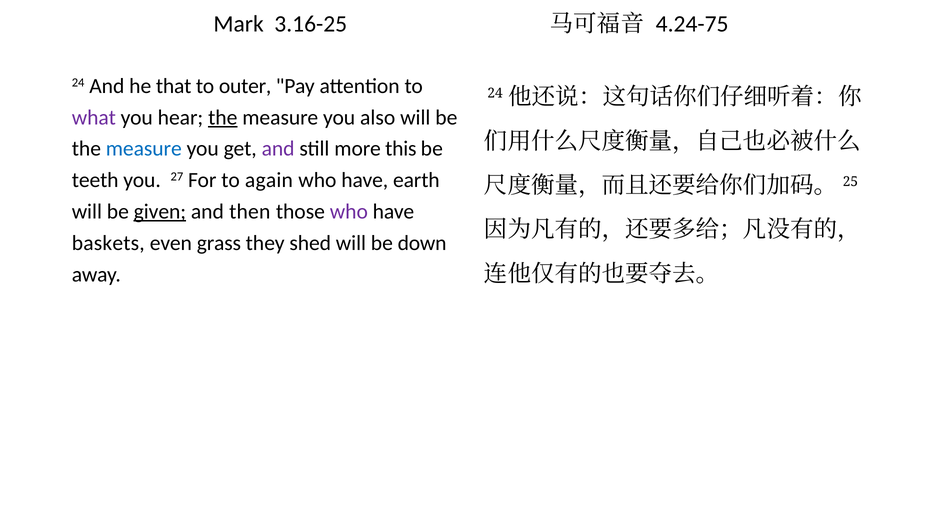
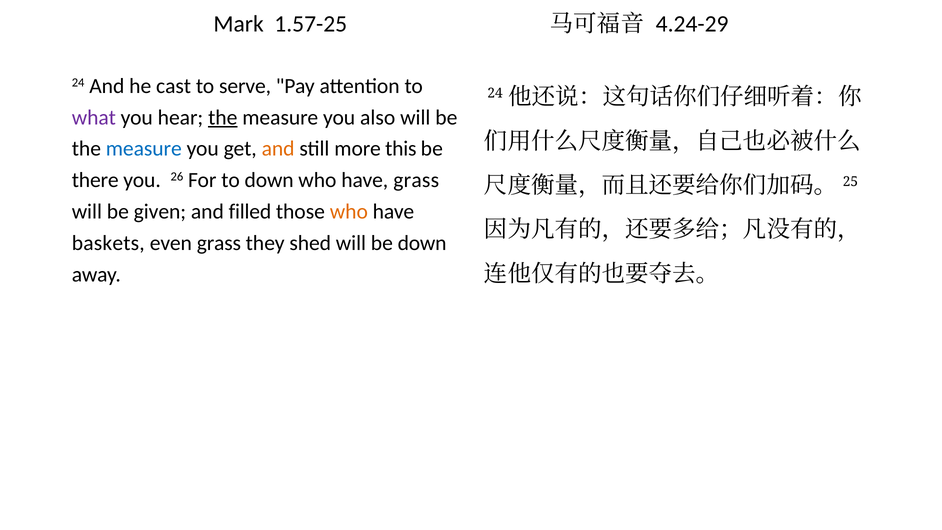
3.16-25: 3.16-25 -> 1.57-25 (311, 24)
4.24-75: 4.24-75 -> 4.24-29 (692, 24)
that: that -> cast (174, 86)
outer: outer -> serve (245, 86)
and colour: purple -> orange (278, 149)
teeth: teeth -> there (95, 180)
27: 27 -> 26 (177, 177)
to again: again -> down (269, 180)
have earth: earth -> grass (416, 180)
given underline: present -> none (160, 212)
then: then -> filled (250, 212)
who colour: purple -> orange (349, 212)
